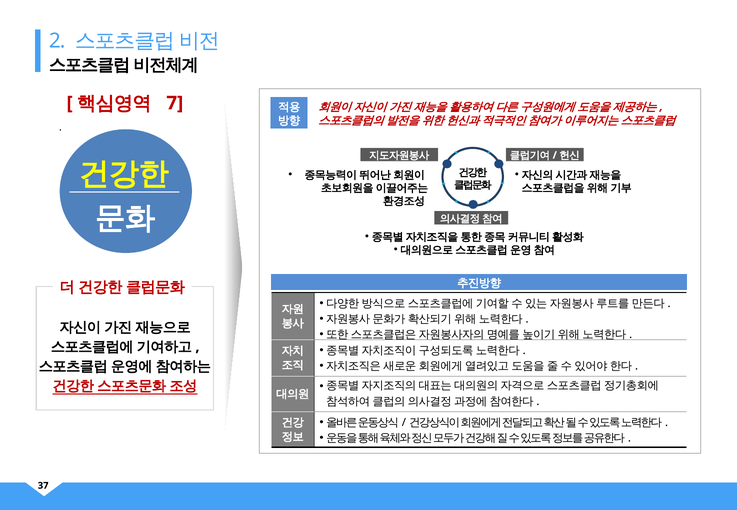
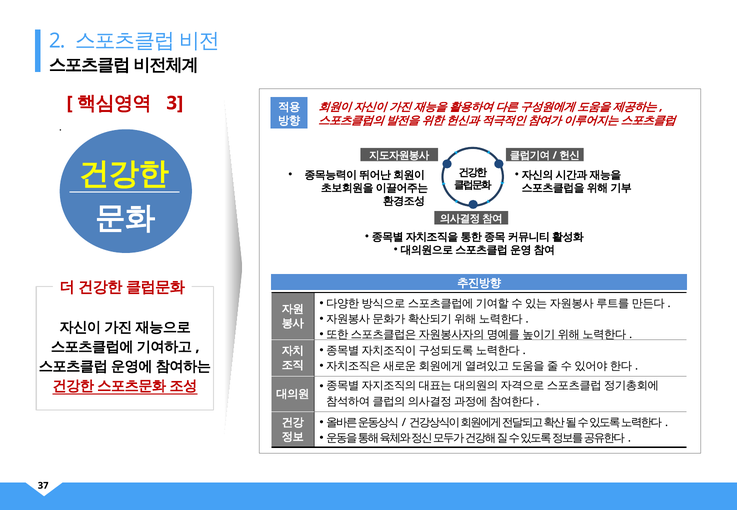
7: 7 -> 3 (175, 103)
